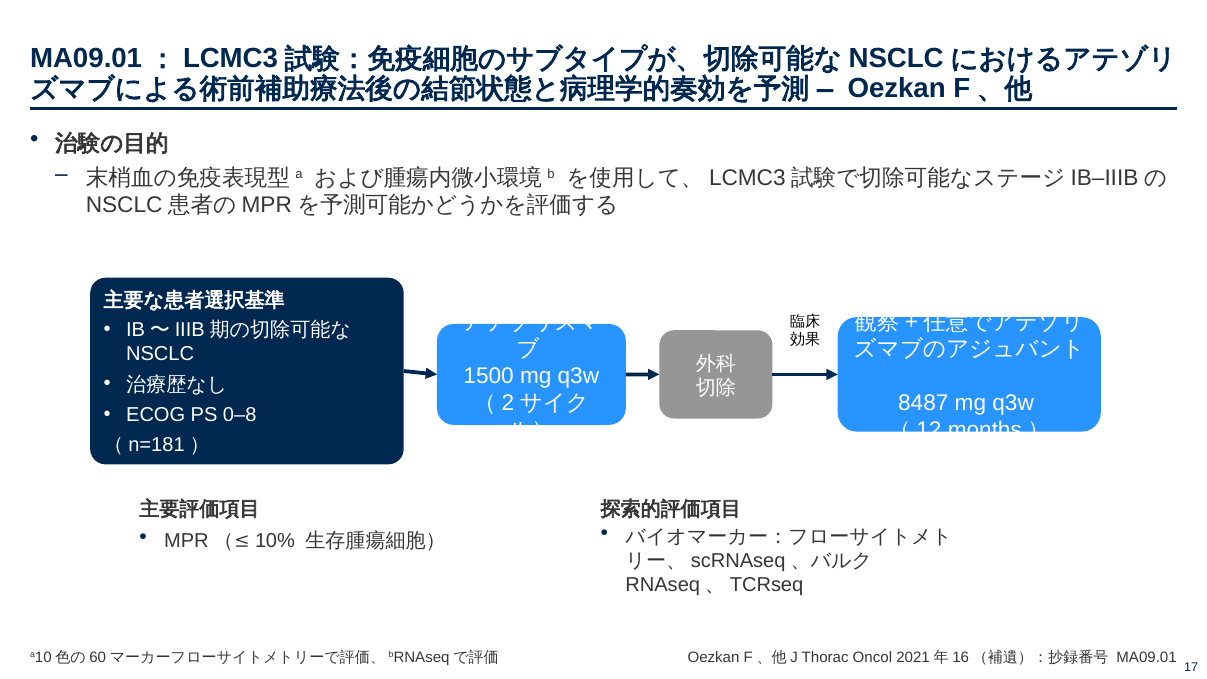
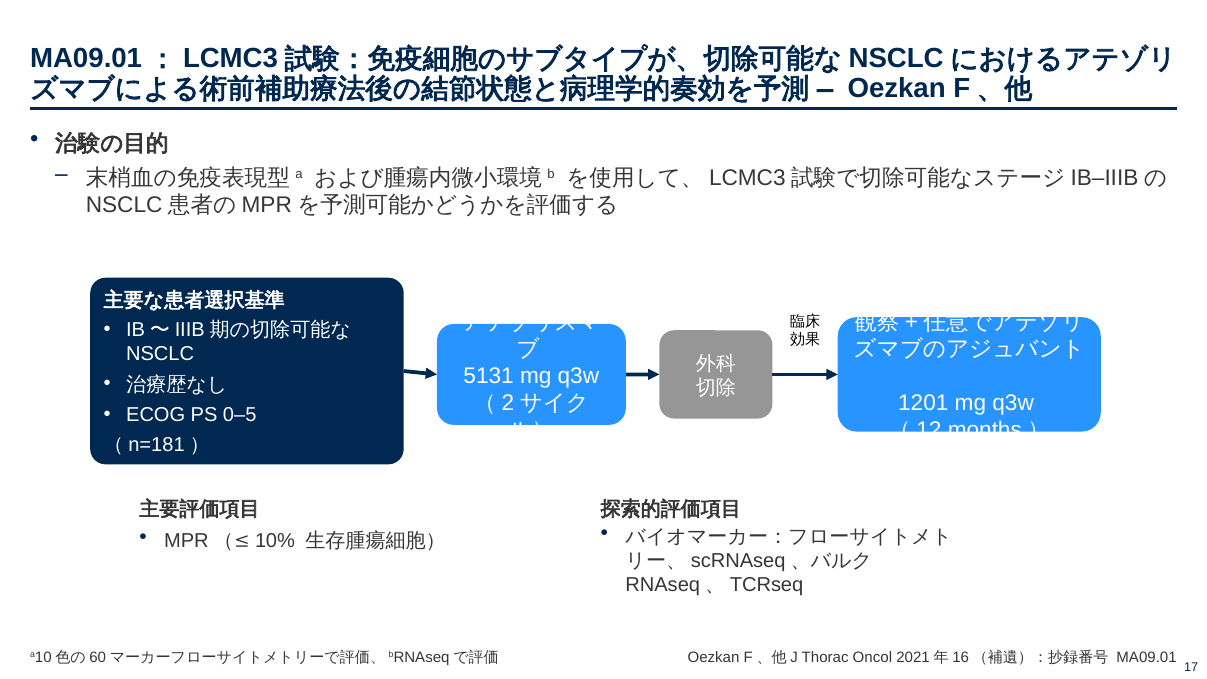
1500: 1500 -> 5131 (489, 376)
8487: 8487 -> 1201 (923, 403)
0–8: 0–8 -> 0–5 (240, 415)
